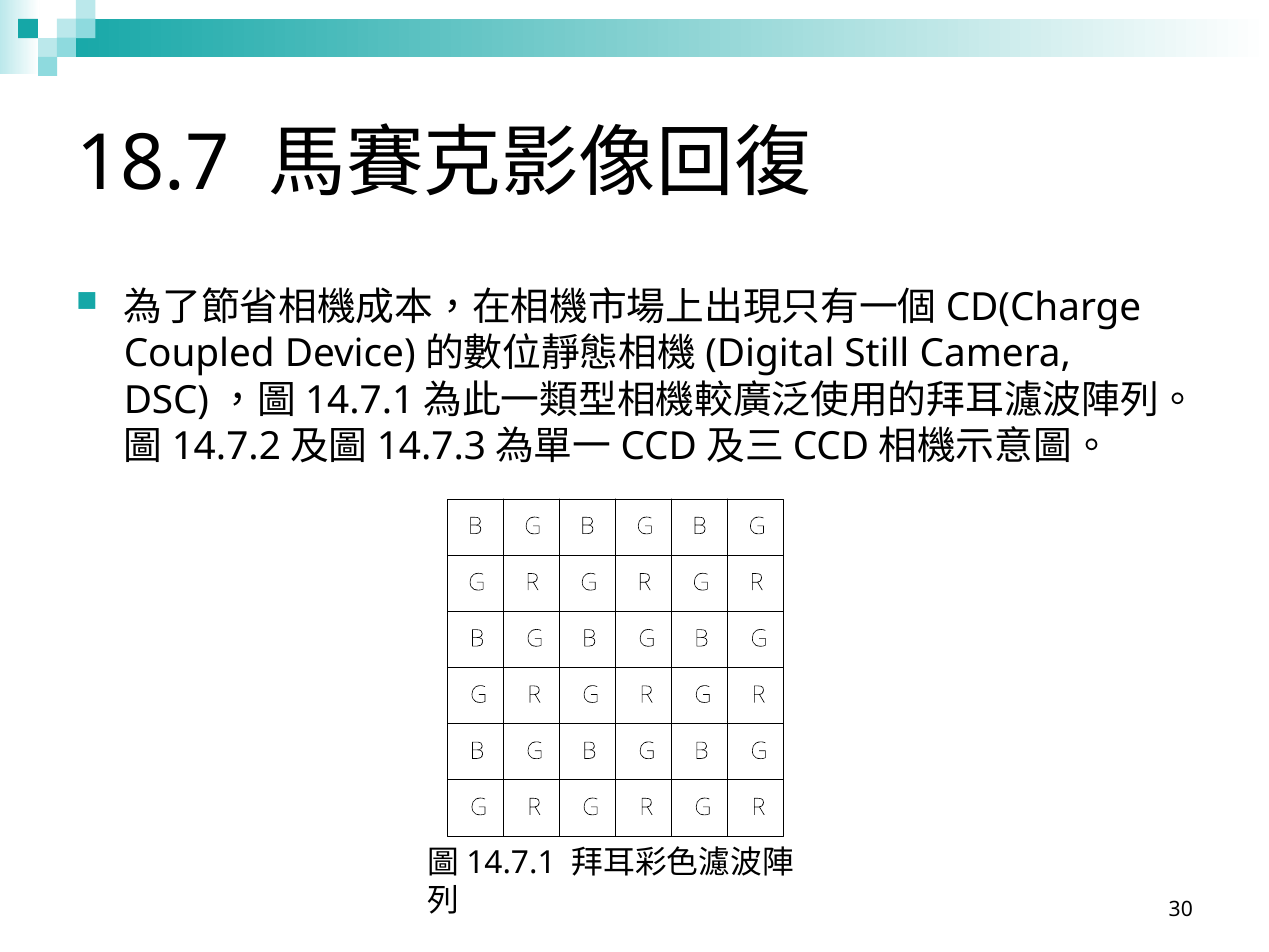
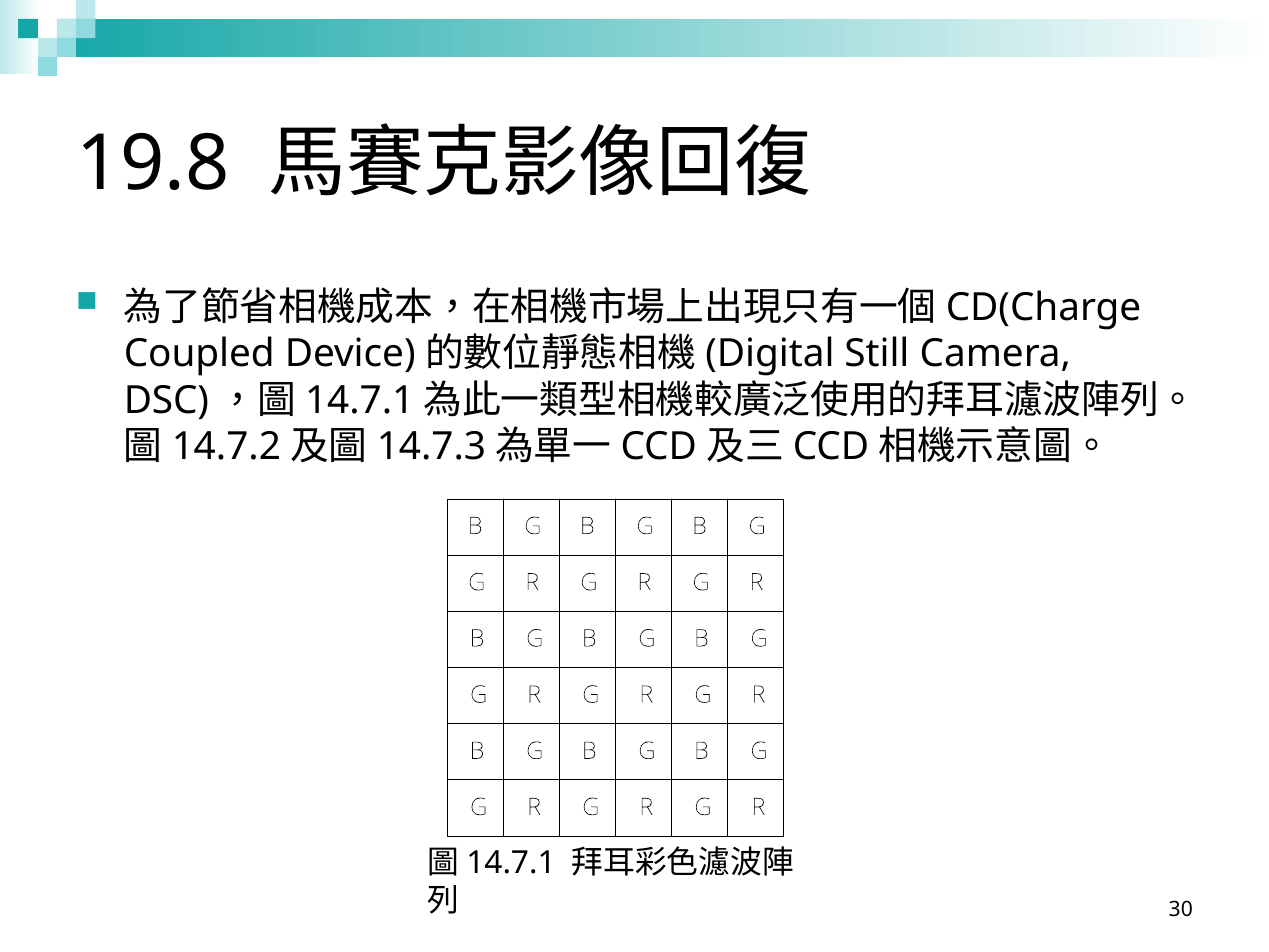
18.7: 18.7 -> 19.8 (153, 164)
